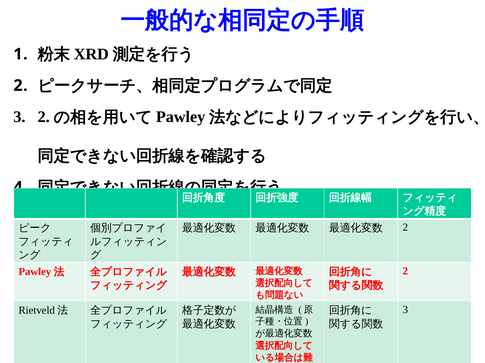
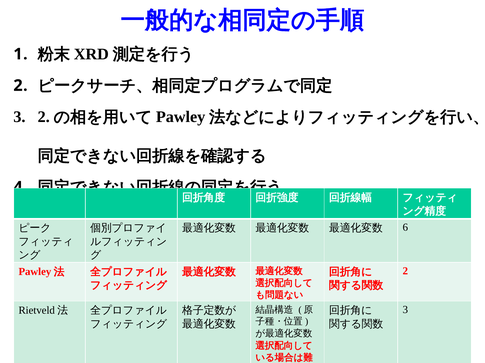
2: 2 -> 6 (405, 228)
